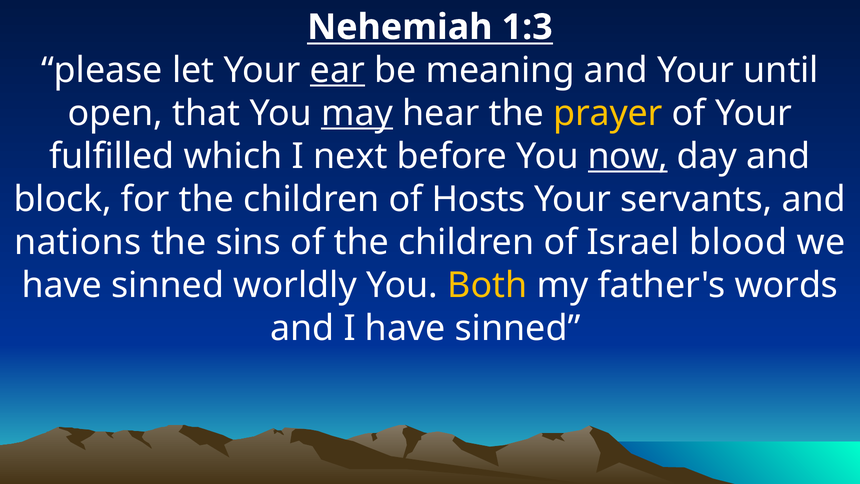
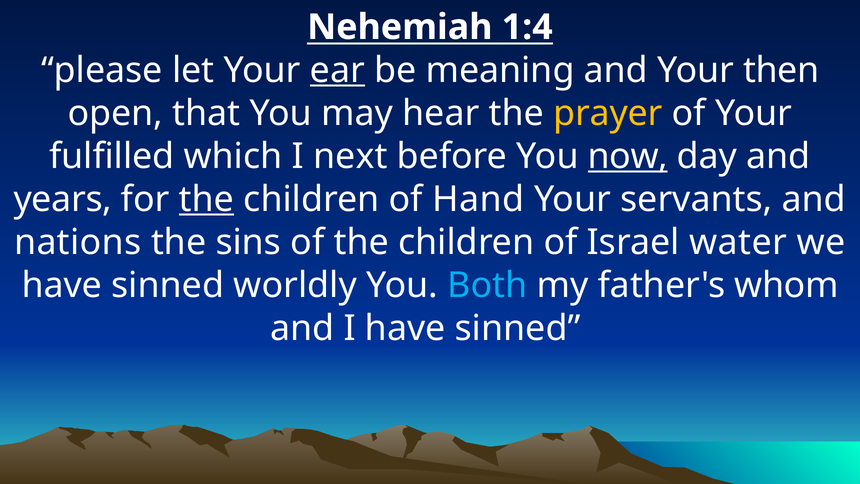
1:3: 1:3 -> 1:4 (527, 27)
until: until -> then (781, 70)
may underline: present -> none (357, 113)
block: block -> years (63, 199)
the underline: none -> present (206, 199)
Hosts: Hosts -> Hand (478, 199)
blood: blood -> water (738, 242)
Both colour: yellow -> light blue (487, 285)
words: words -> whom (787, 285)
